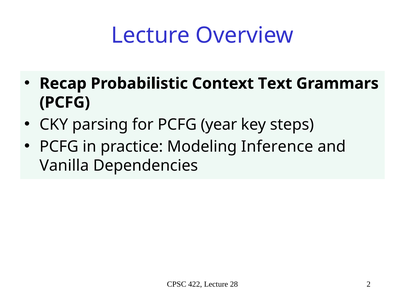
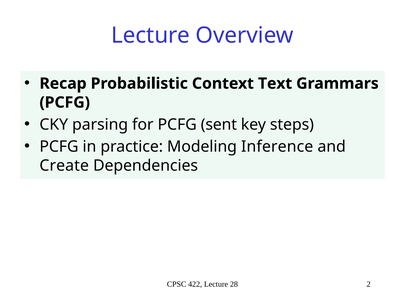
year: year -> sent (219, 124)
Vanilla: Vanilla -> Create (64, 165)
